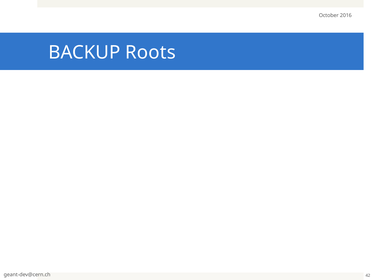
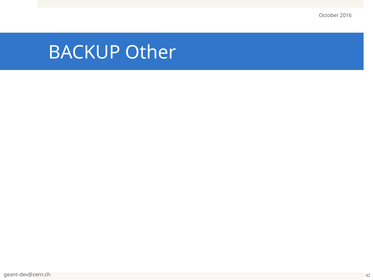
Roots: Roots -> Other (151, 53)
